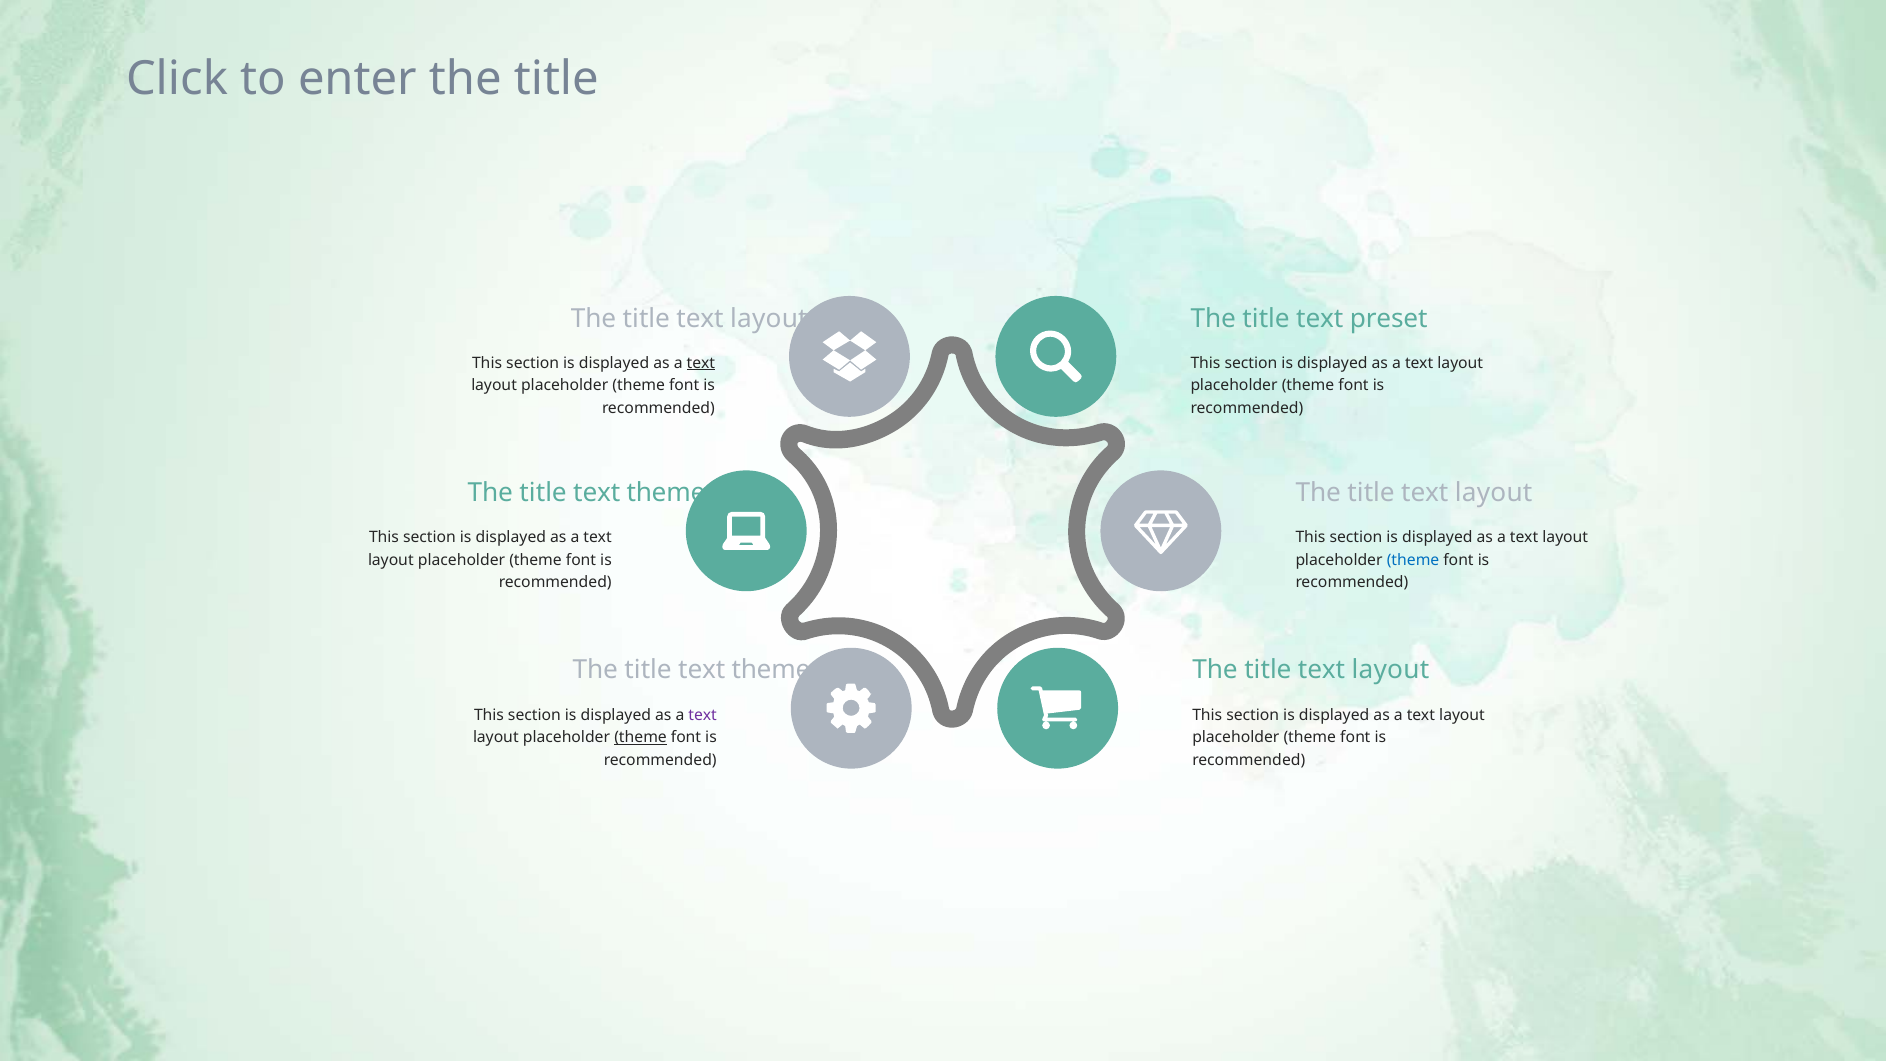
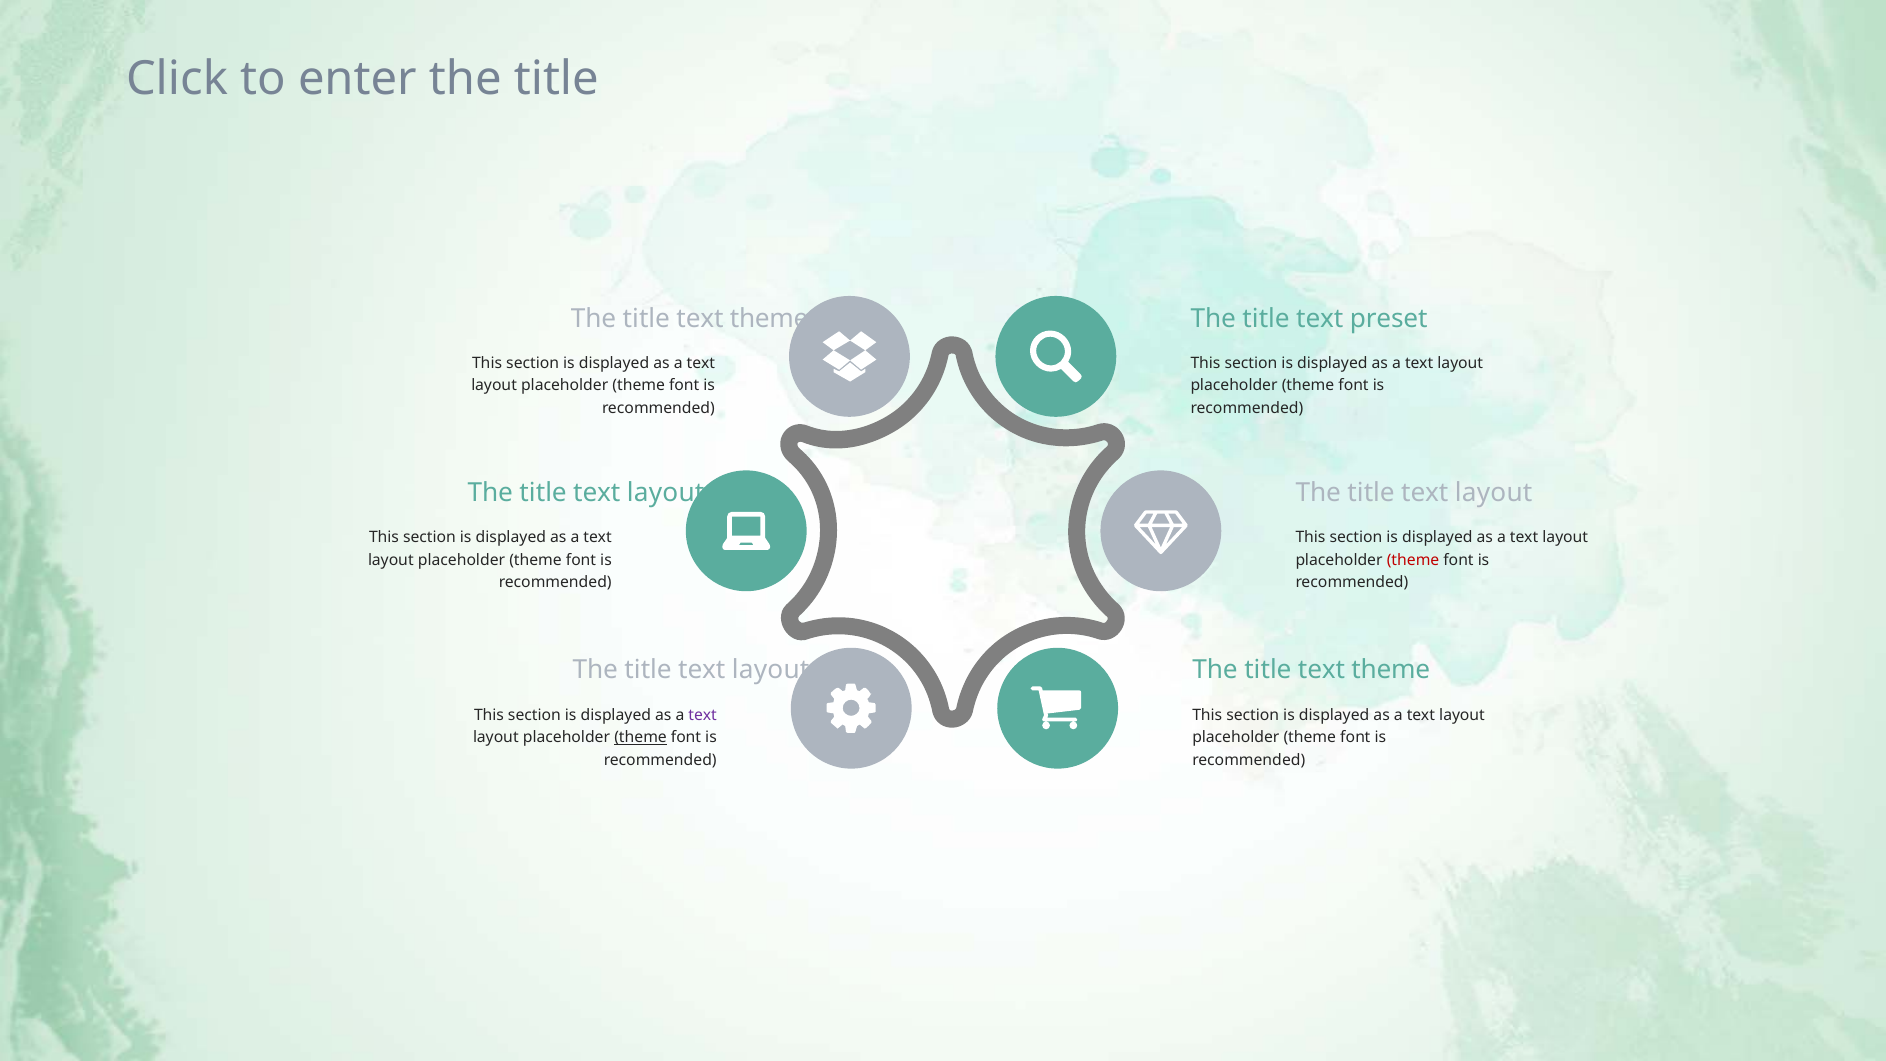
layout: layout -> theme (769, 318)
text underline: present -> none (701, 363)
theme: theme -> layout (666, 493)
theme colour: blue -> red (1413, 560)
theme: theme -> layout (771, 670)
layout: layout -> theme (1391, 670)
